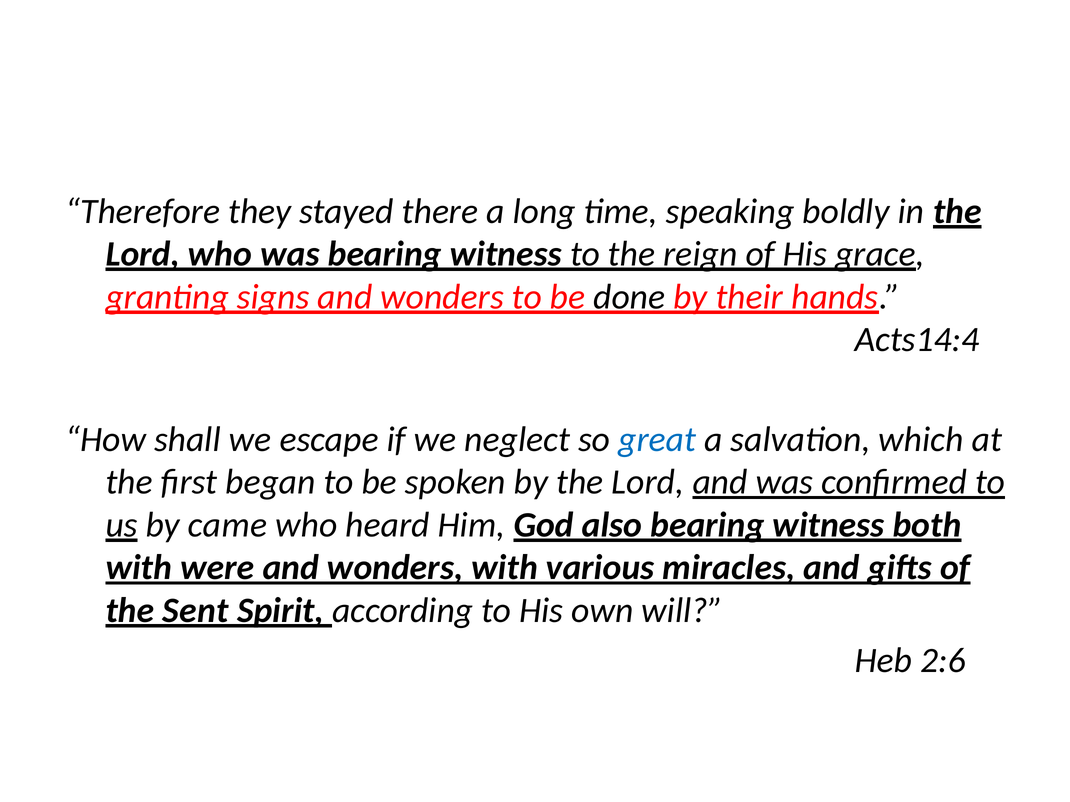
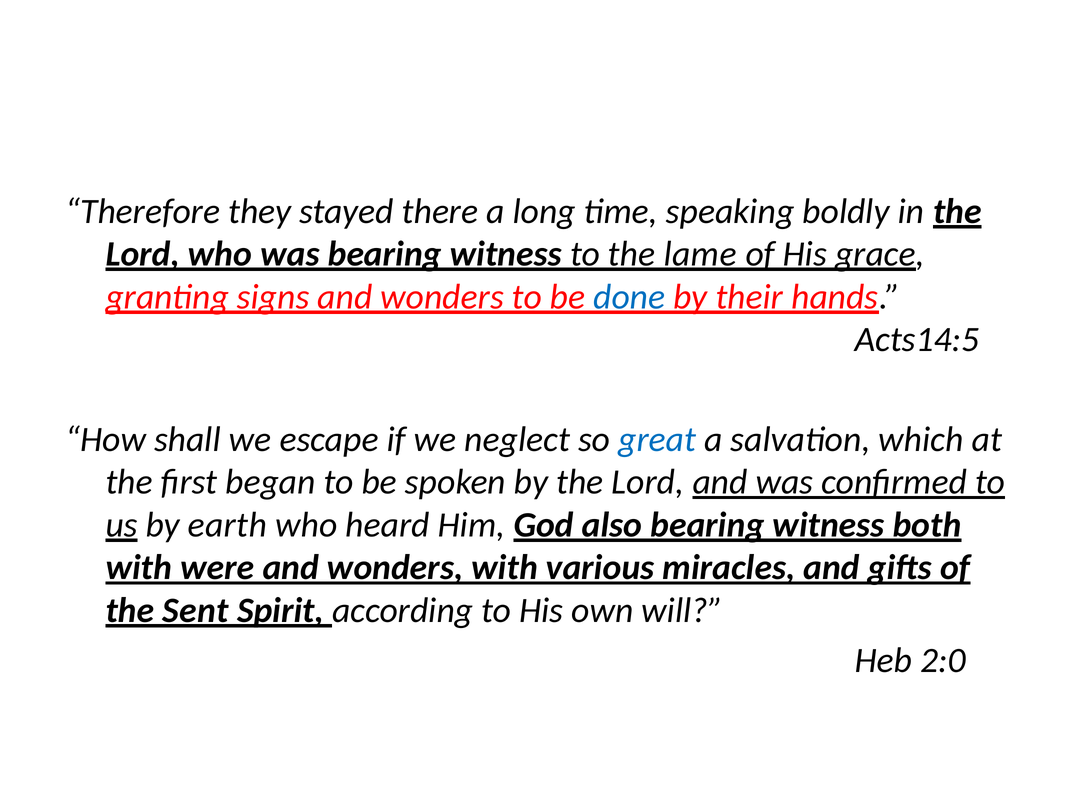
reign: reign -> lame (700, 254)
done colour: black -> blue (629, 297)
Acts14:4: Acts14:4 -> Acts14:5 (917, 340)
came: came -> earth (227, 525)
2:6: 2:6 -> 2:0 (943, 661)
